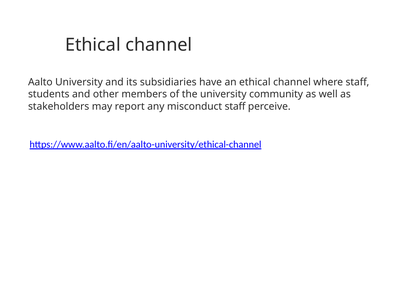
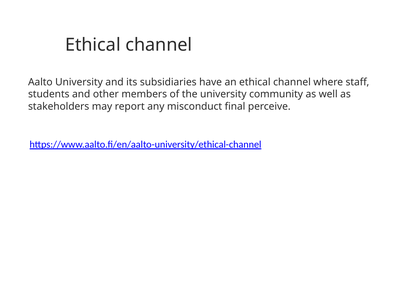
misconduct staff: staff -> final (235, 106)
